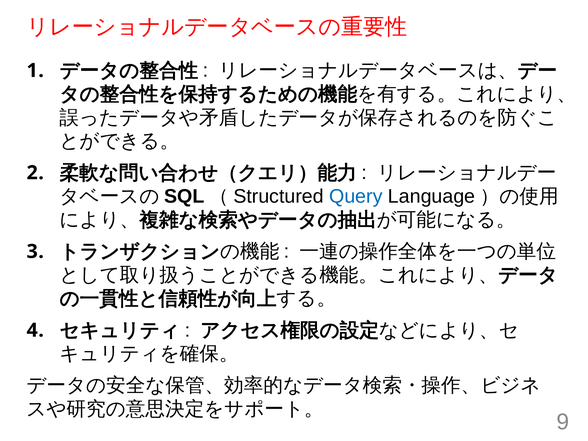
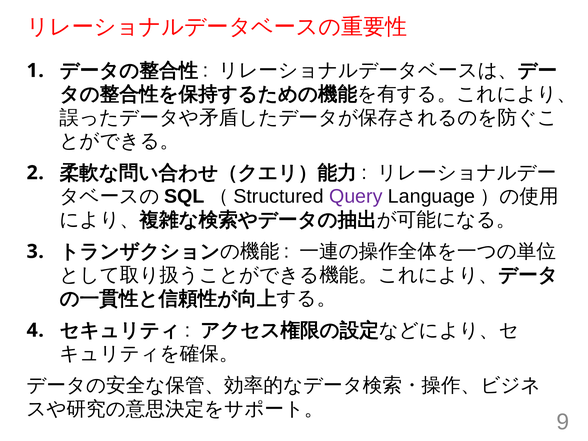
Query colour: blue -> purple (356, 196)
